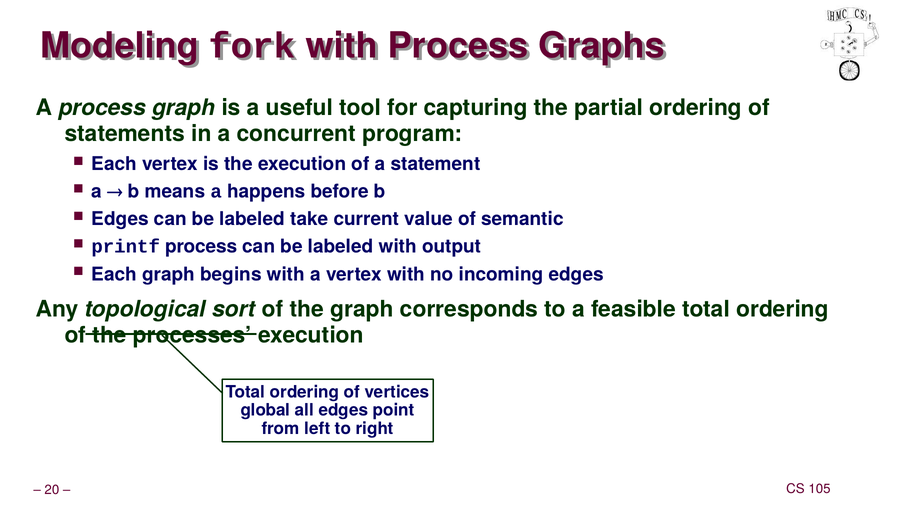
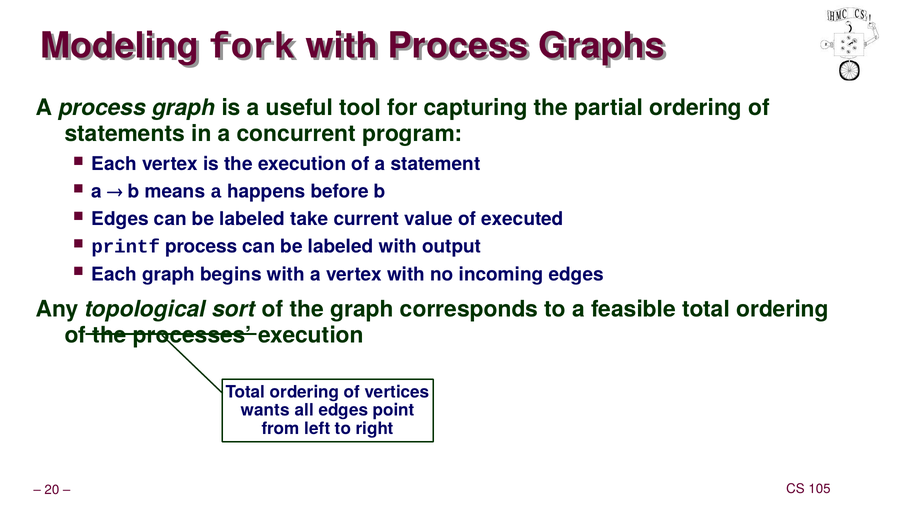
semantic: semantic -> executed (522, 219)
global: global -> wants (265, 410)
